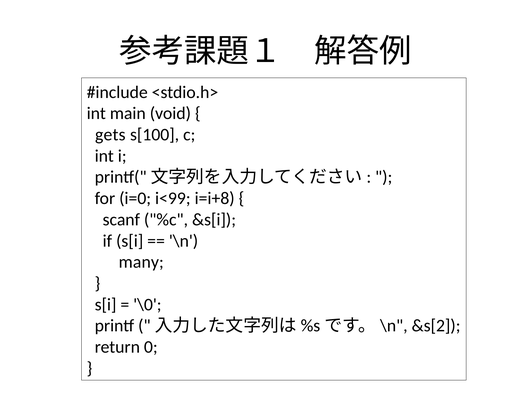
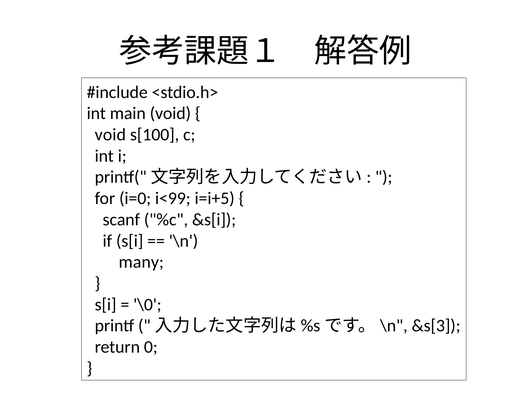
gets: gets -> void (110, 135)
i=i+8: i=i+8 -> i=i+5 (215, 199)
&s[2: &s[2 -> &s[3 (436, 326)
